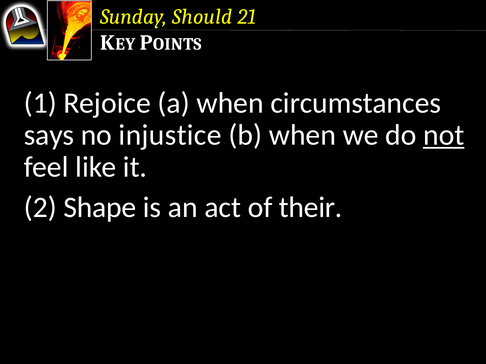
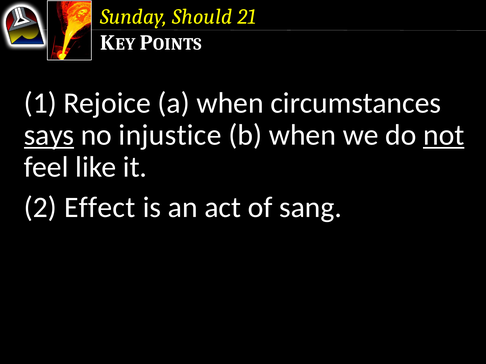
says underline: none -> present (49, 135)
Shape: Shape -> Effect (100, 208)
their: their -> sang (311, 208)
